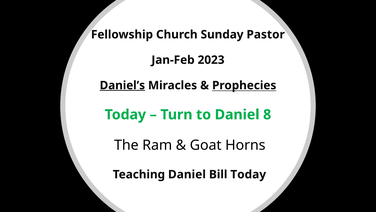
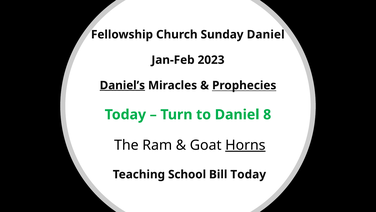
Sunday Pastor: Pastor -> Daniel (266, 34)
Horns underline: none -> present (245, 145)
Teaching Daniel: Daniel -> School (187, 174)
